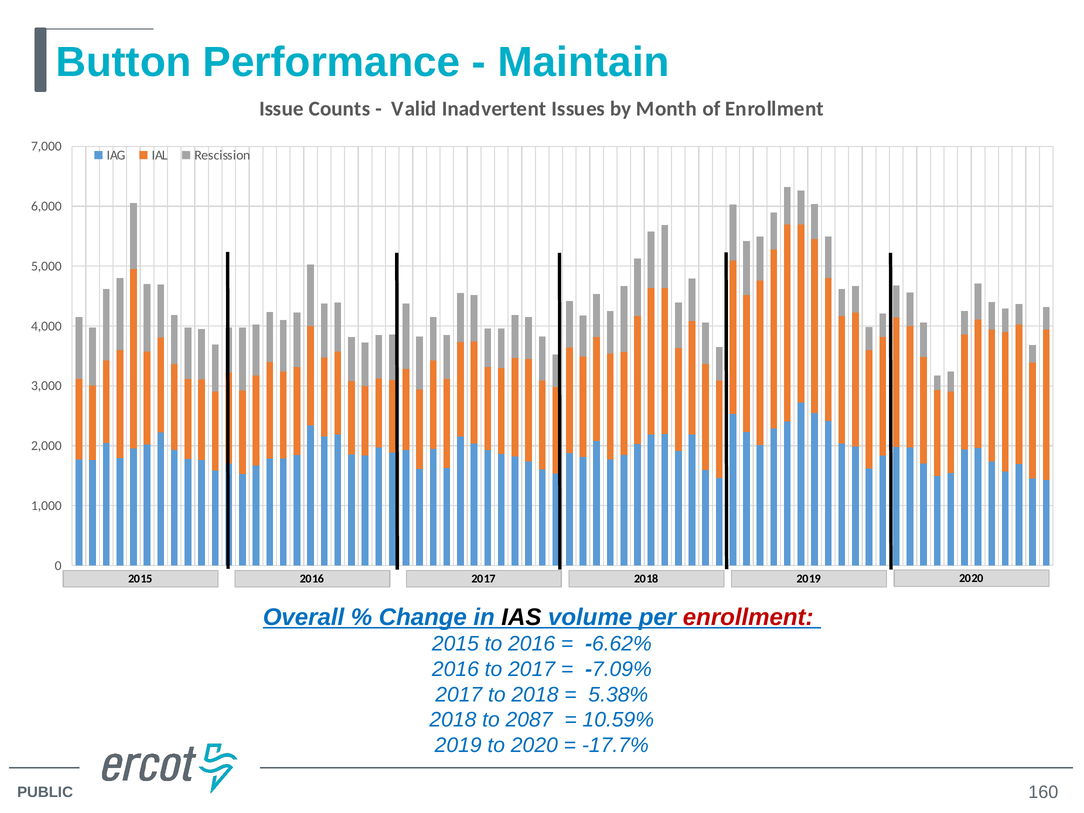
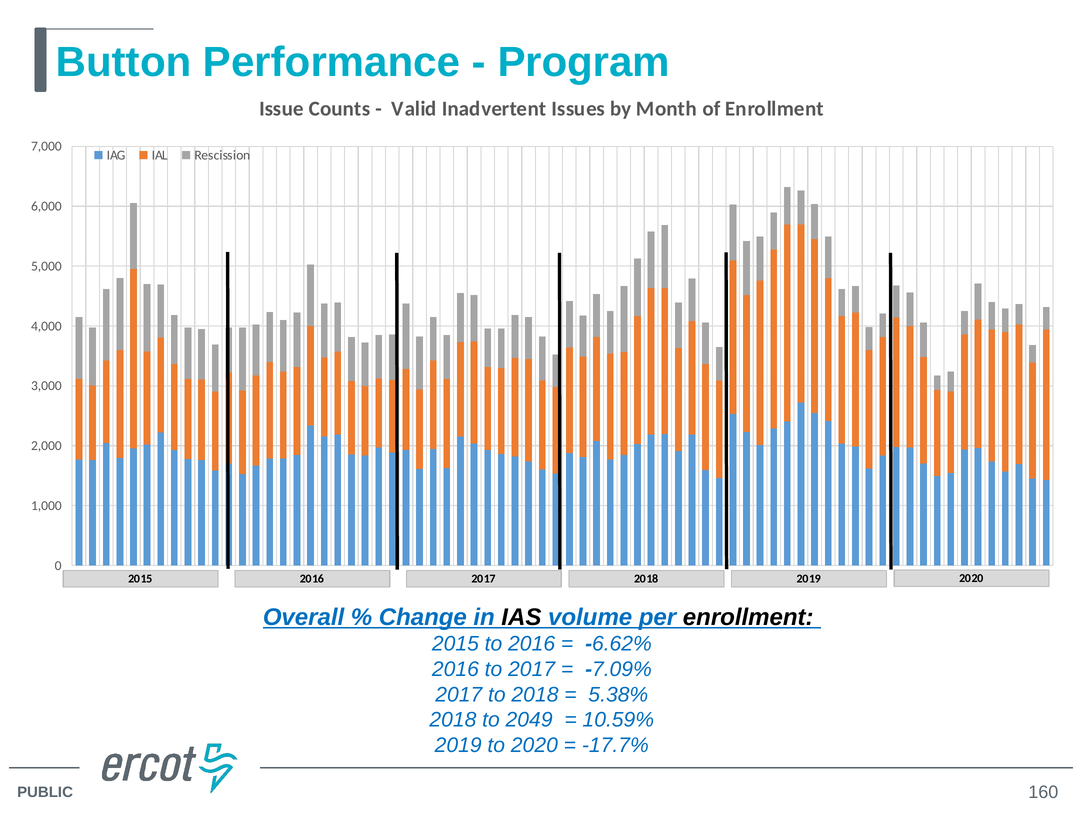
Maintain: Maintain -> Program (584, 62)
enrollment colour: red -> black (748, 617)
2087: 2087 -> 2049 (529, 720)
